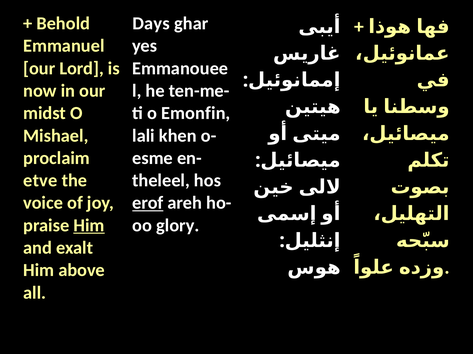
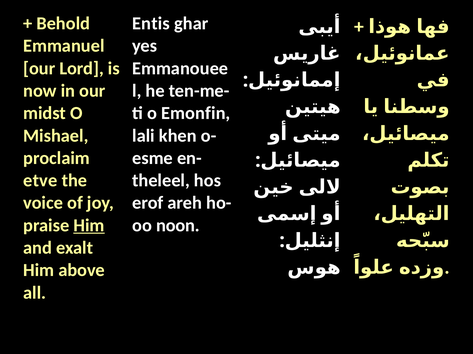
Days: Days -> Entis (151, 24)
erof underline: present -> none (148, 203)
glory: glory -> noon (178, 226)
